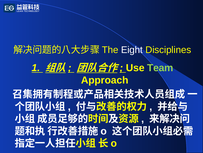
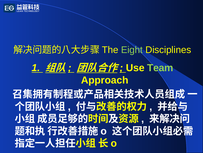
Eight colour: white -> light green (132, 50)
